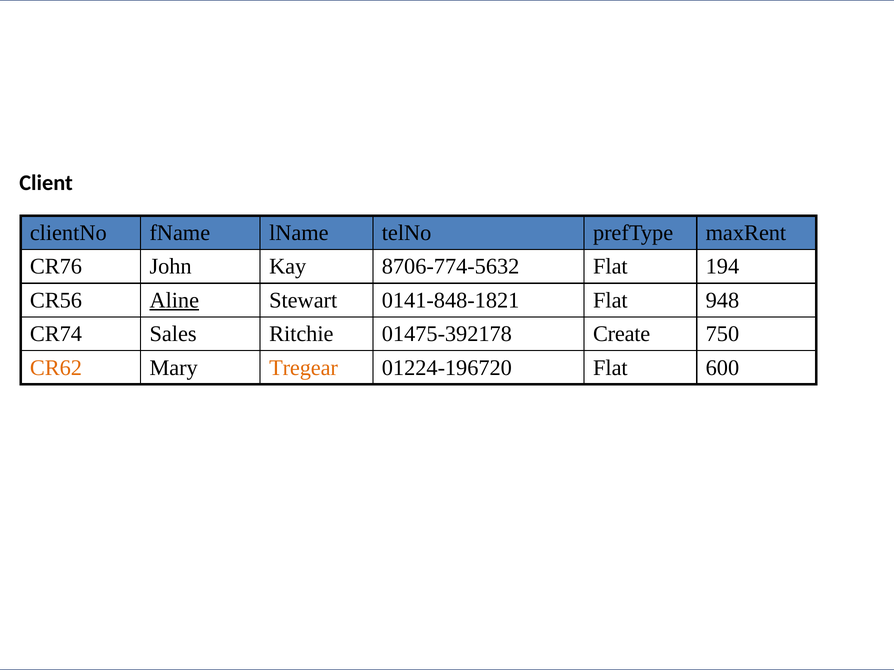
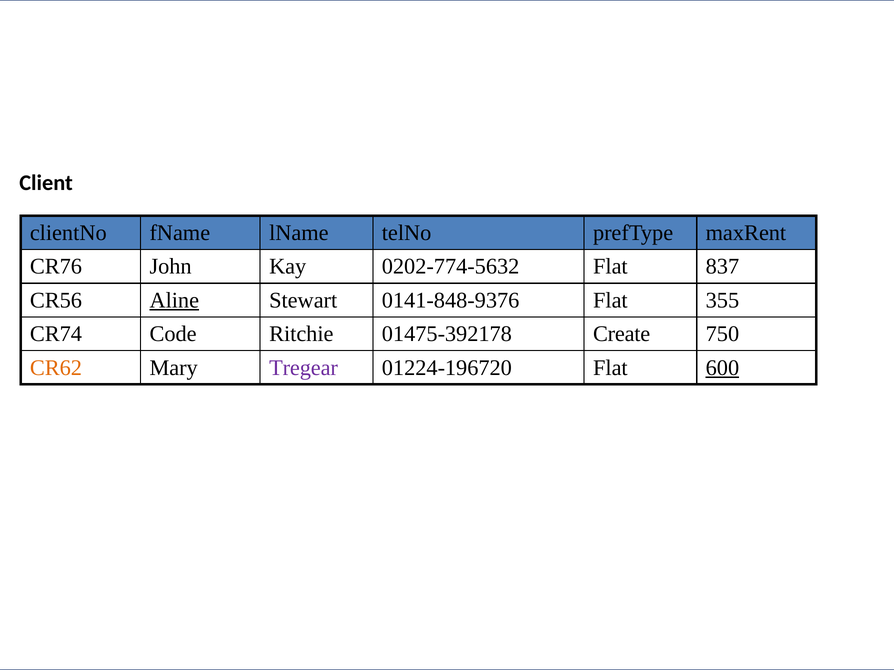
8706-774-5632: 8706-774-5632 -> 0202-774-5632 (451, 267)
194: 194 -> 837 (722, 267)
0141-848-1821: 0141-848-1821 -> 0141-848-9376 (451, 301)
948: 948 -> 355 (722, 301)
Sales: Sales -> Code (173, 334)
Tregear colour: orange -> purple (304, 368)
600 underline: none -> present (722, 368)
